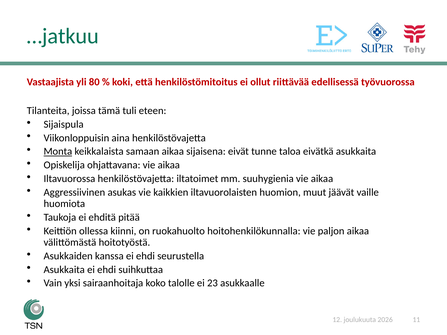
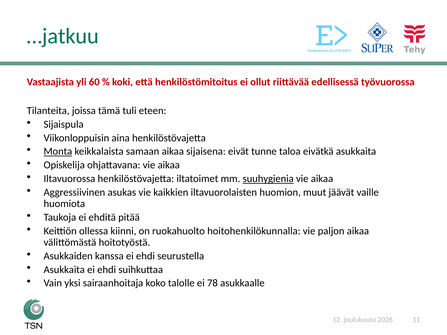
80: 80 -> 60 (94, 82)
suuhygienia underline: none -> present (268, 179)
23: 23 -> 78 (212, 283)
